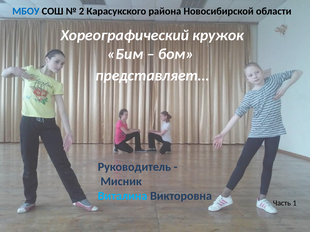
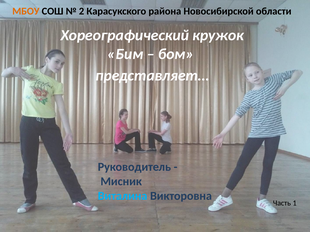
МБОУ colour: blue -> orange (26, 11)
